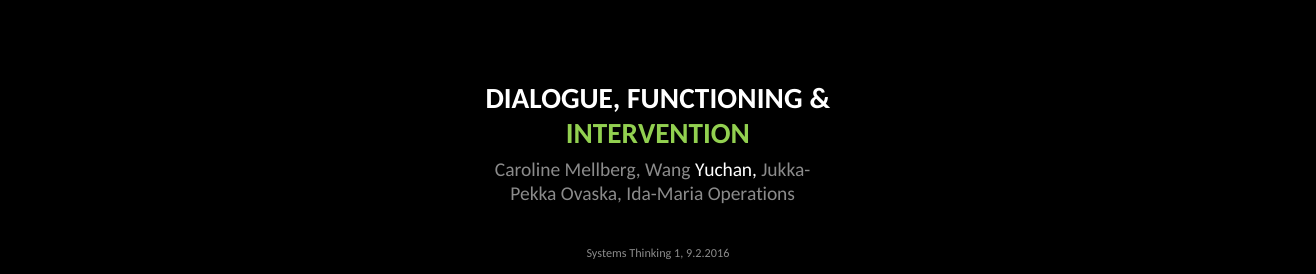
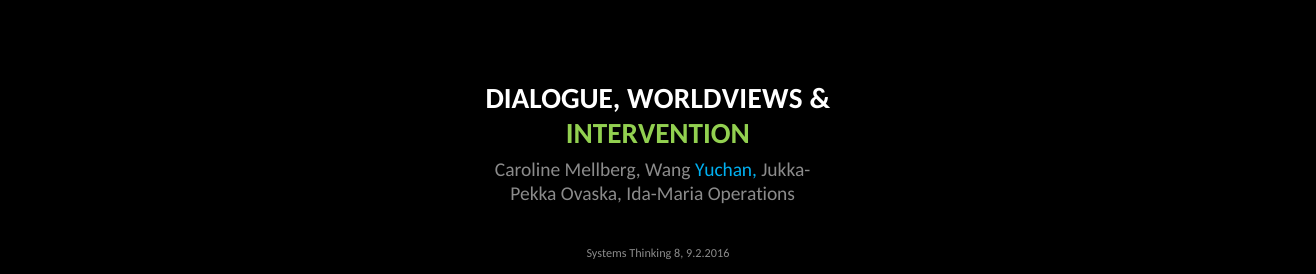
FUNCTIONING: FUNCTIONING -> WORLDVIEWS (715, 99)
Yuchan colour: white -> light blue (726, 171)
Thinking 1: 1 -> 8 (679, 254)
